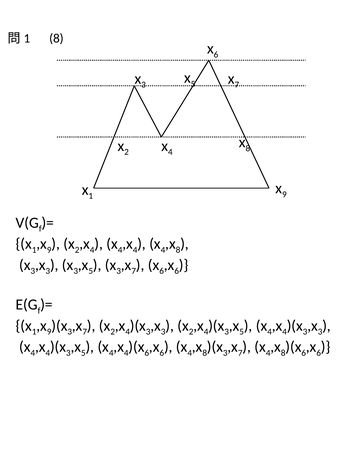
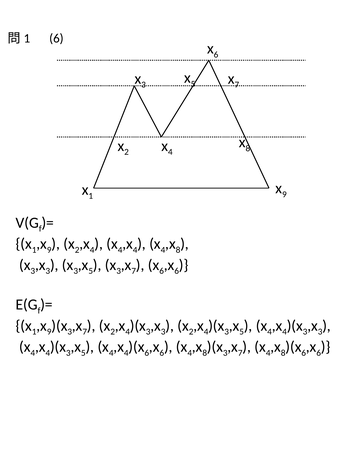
8: 8 -> 6 (56, 38)
